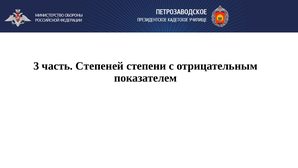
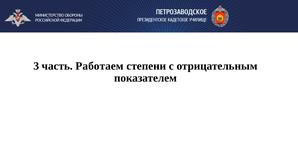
Степеней: Степеней -> Работаем (100, 66)
